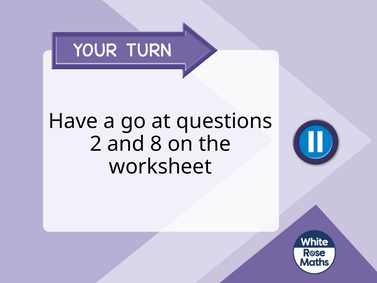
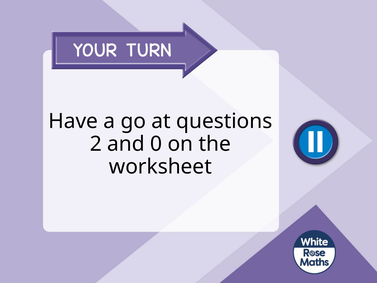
8: 8 -> 0 (156, 144)
